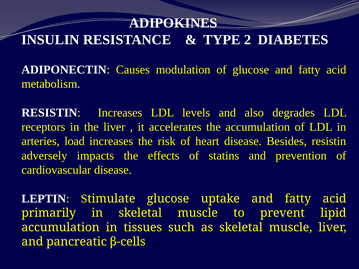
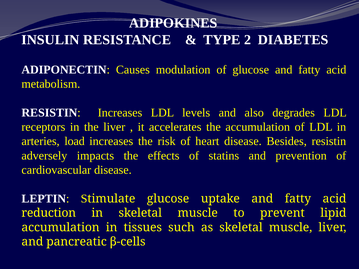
primarily: primarily -> reduction (49, 213)
